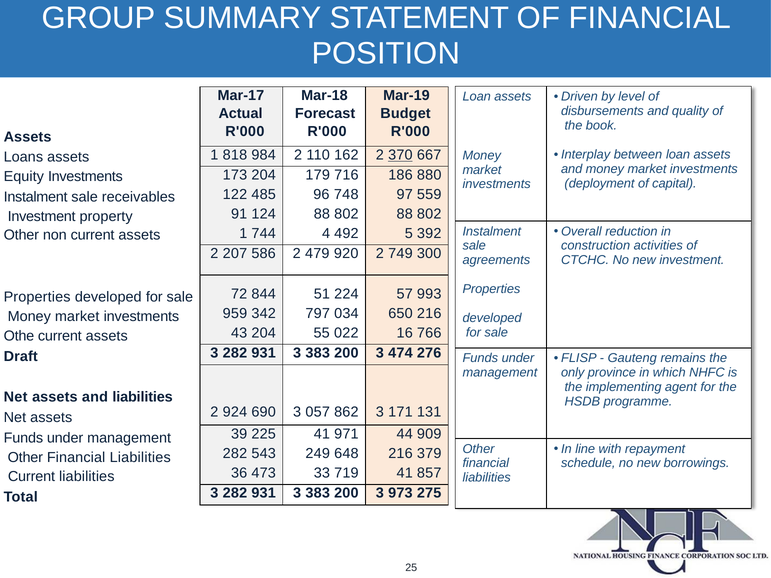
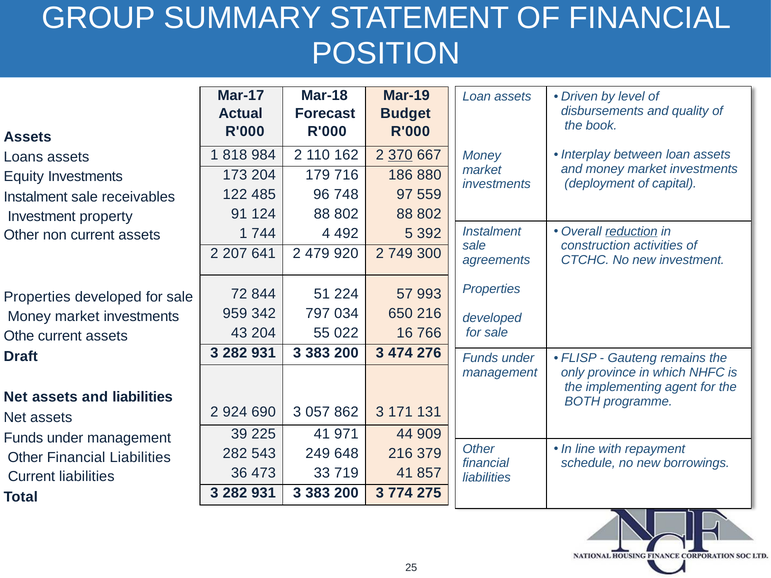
reduction underline: none -> present (631, 231)
586: 586 -> 641 (264, 254)
HSDB: HSDB -> BOTH (582, 402)
973: 973 -> 774 (400, 493)
